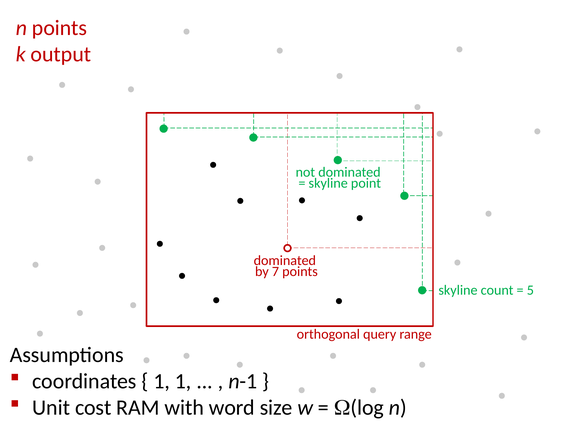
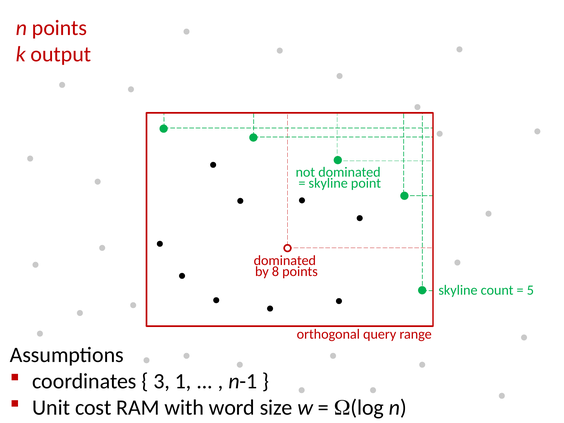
7: 7 -> 8 (275, 271)
1: 1 -> 3 (162, 381)
